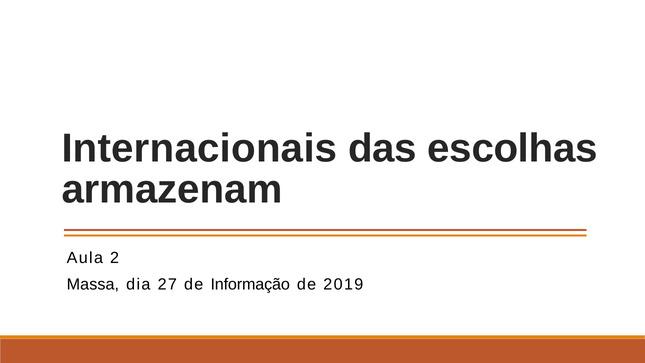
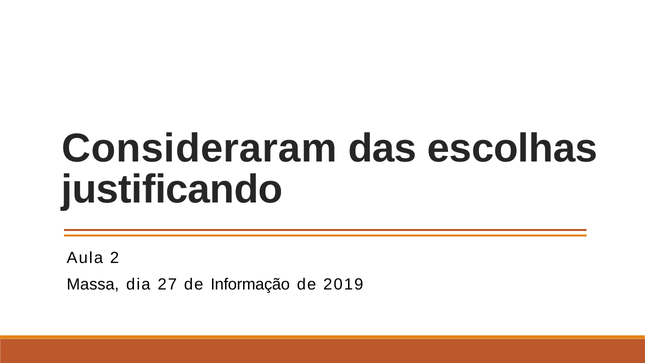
Internacionais: Internacionais -> Consideraram (199, 148)
armazenam: armazenam -> justificando (172, 190)
